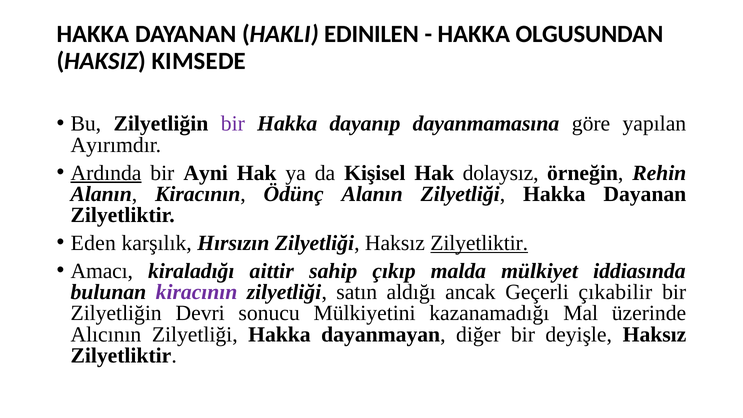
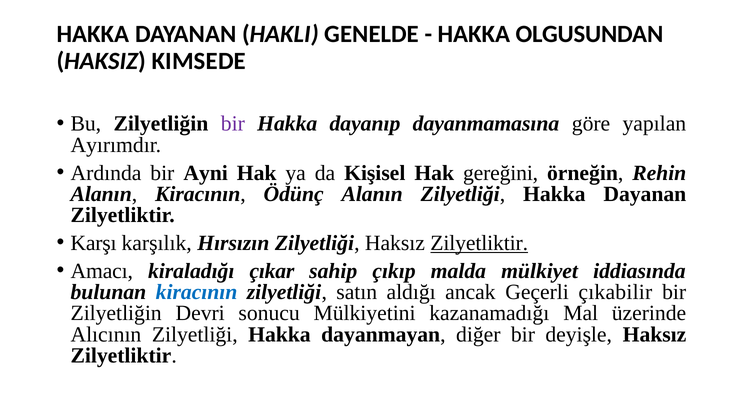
EDINILEN: EDINILEN -> GENELDE (372, 34)
Ardında underline: present -> none (106, 173)
dolaysız: dolaysız -> gereğini (501, 173)
Eden: Eden -> Karşı (93, 243)
aittir: aittir -> çıkar (272, 271)
kiracının colour: purple -> blue (197, 292)
